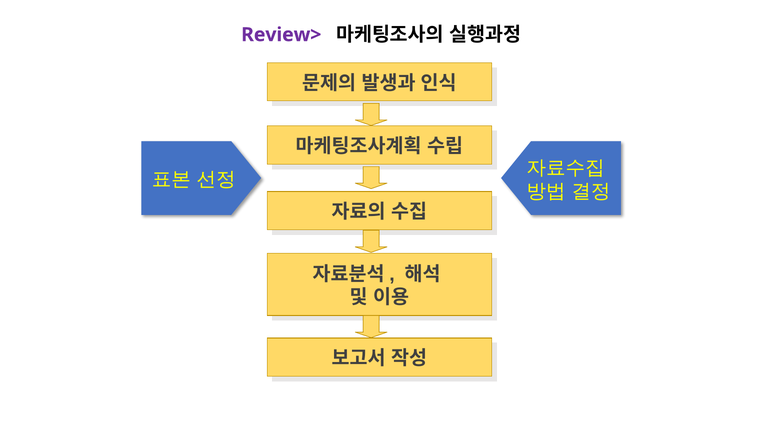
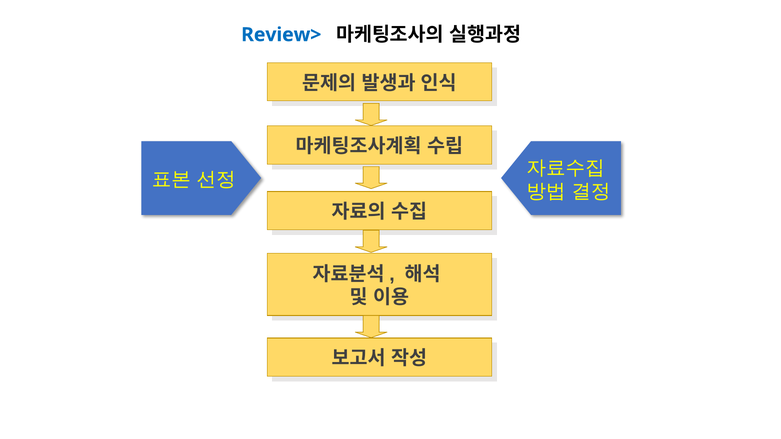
Review> colour: purple -> blue (281, 35)
